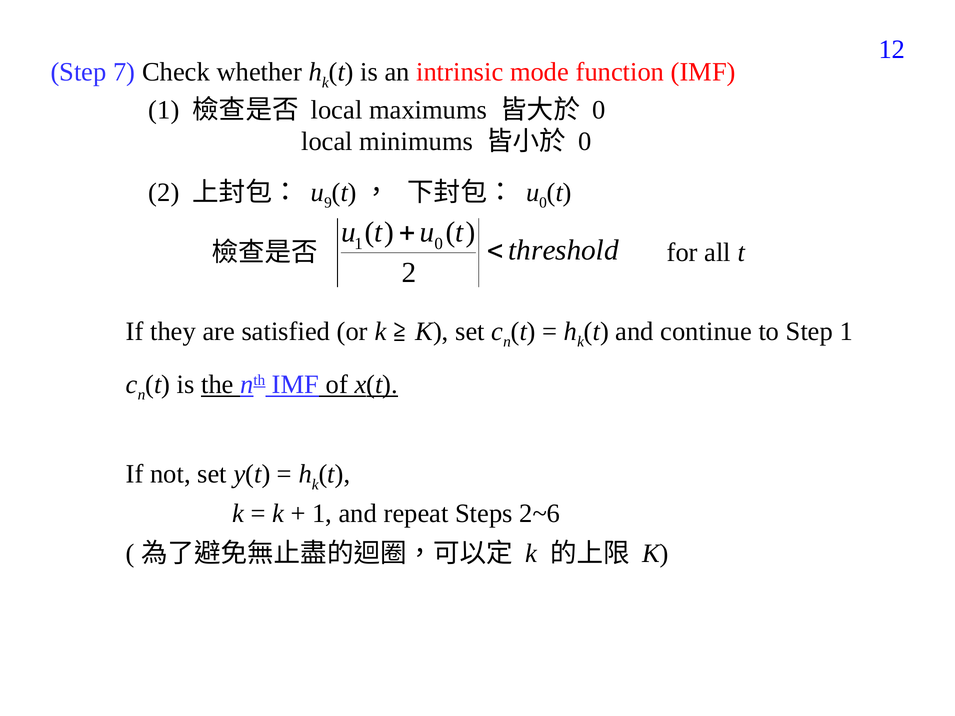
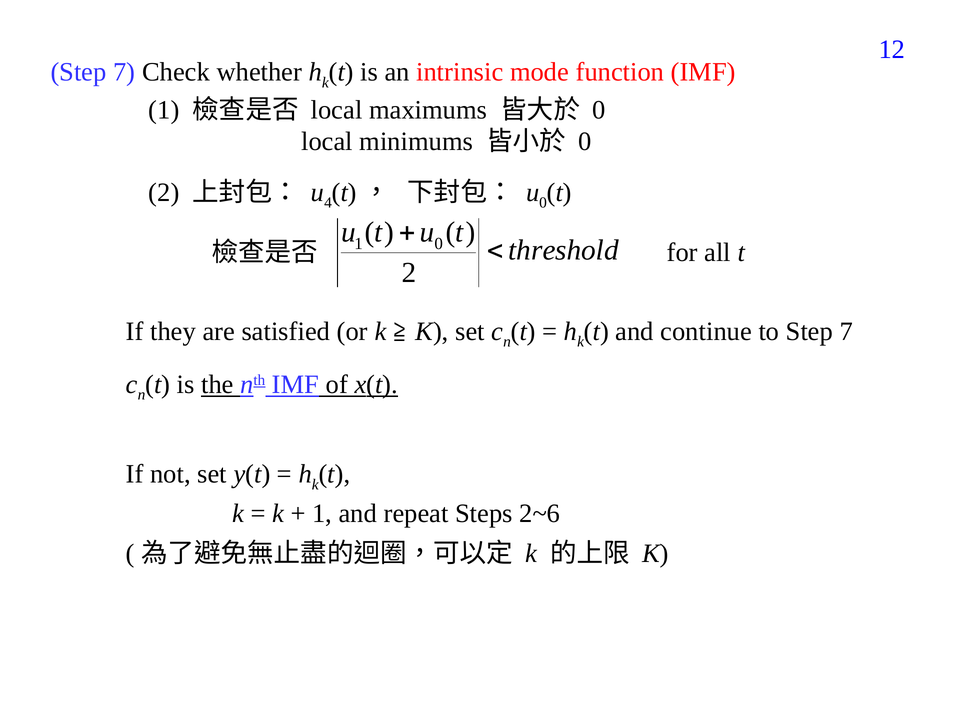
9: 9 -> 4 (328, 203)
to Step 1: 1 -> 7 (846, 332)
